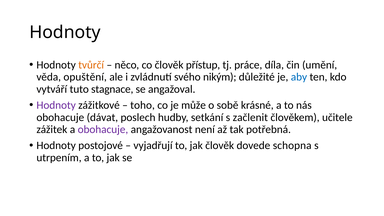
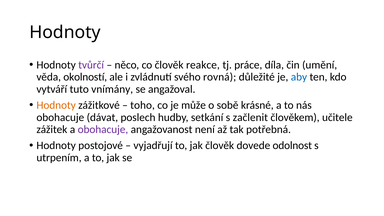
tvůrčí colour: orange -> purple (91, 65)
přístup: přístup -> reakce (203, 65)
opuštění: opuštění -> okolností (85, 77)
nikým: nikým -> rovná (220, 77)
stagnace: stagnace -> vnímány (112, 89)
Hodnoty colour: purple -> orange (56, 105)
schopna: schopna -> odolnost (292, 146)
